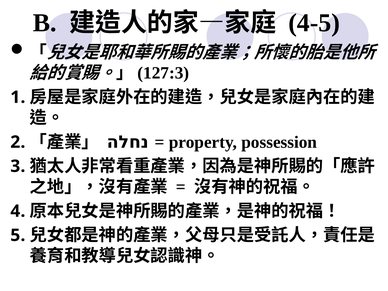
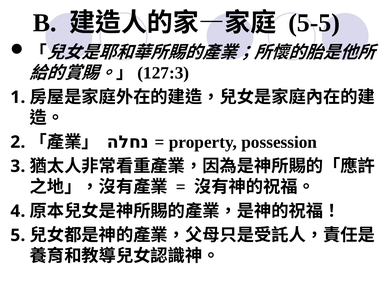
4-5: 4-5 -> 5-5 (314, 23)
